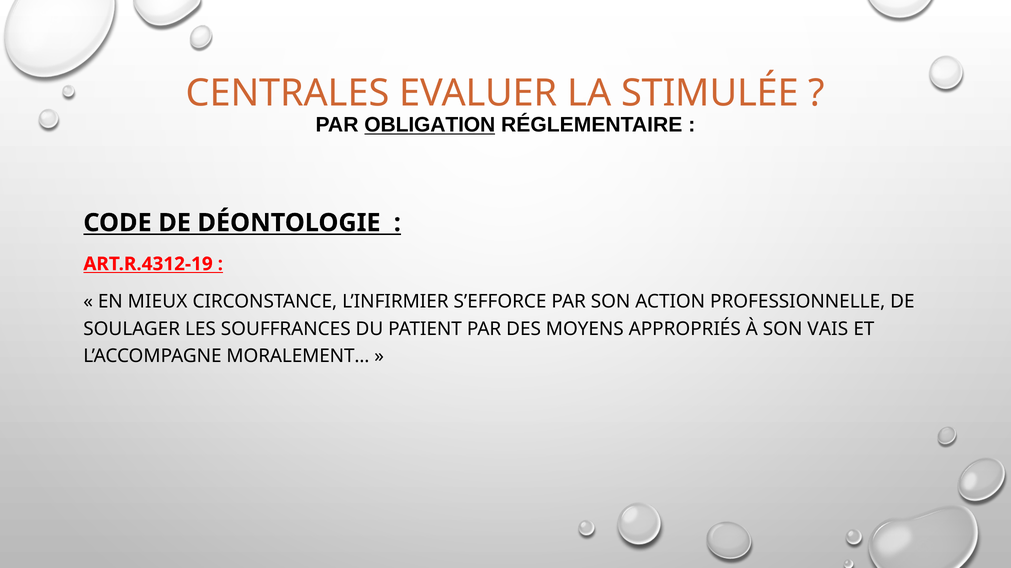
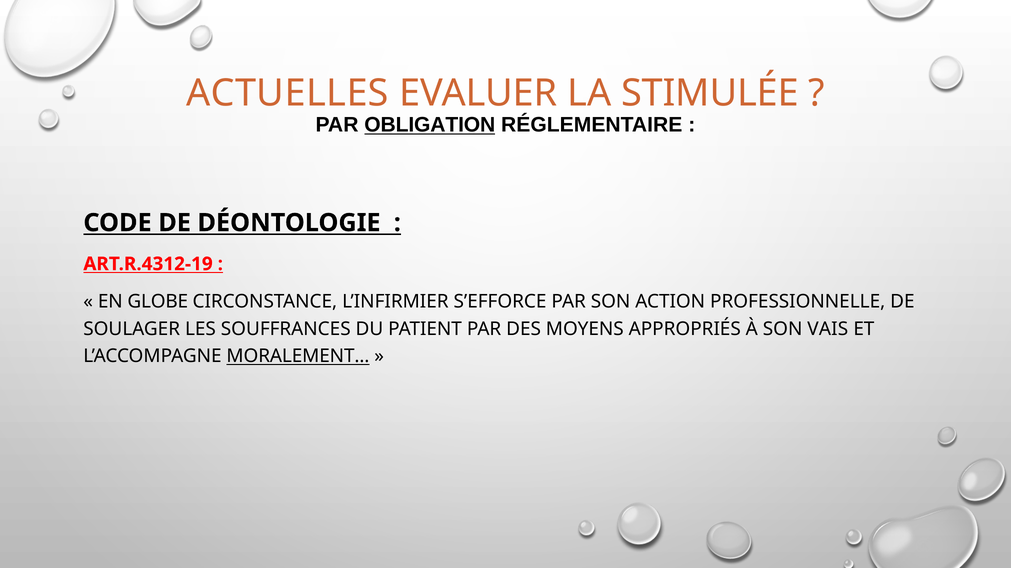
CENTRALES: CENTRALES -> ACTUELLES (287, 93)
MIEUX: MIEUX -> GLOBE (158, 302)
MORALEMENT… underline: none -> present (298, 357)
